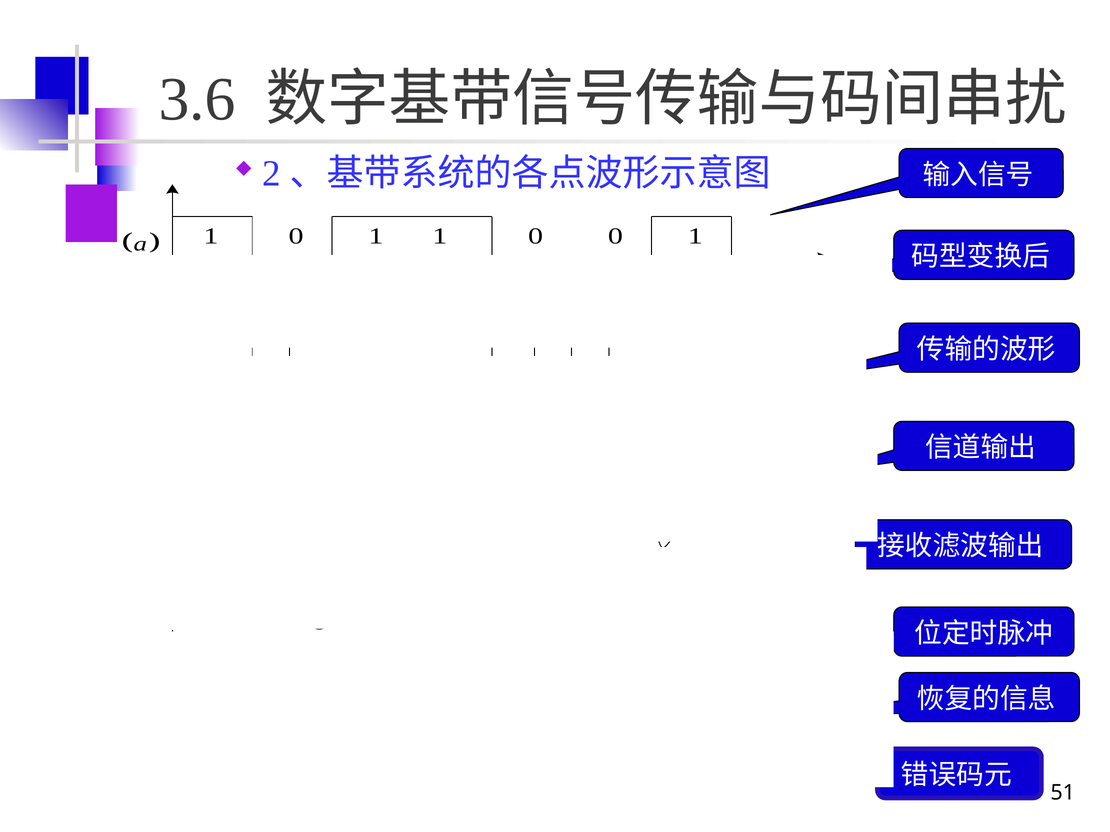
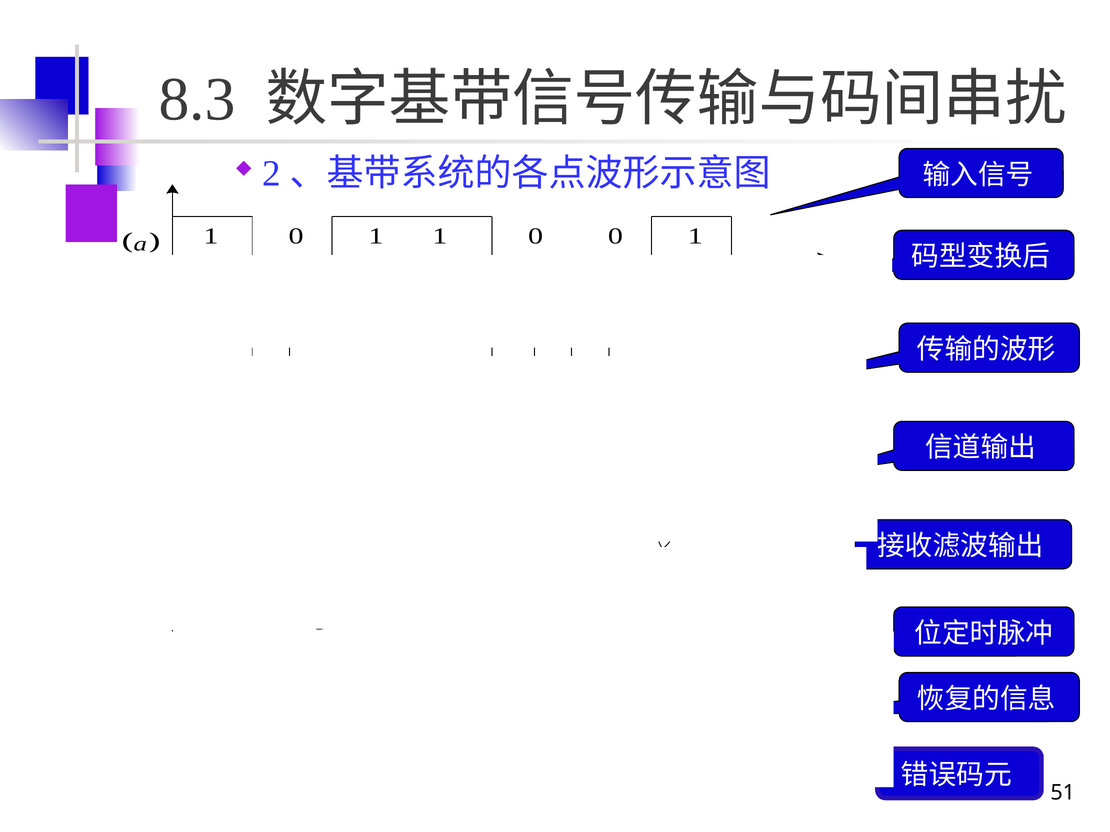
3.6: 3.6 -> 8.3 (197, 99)
